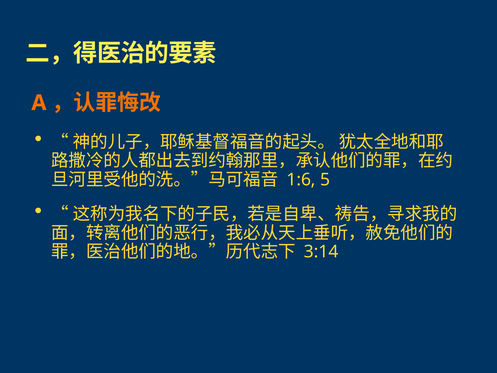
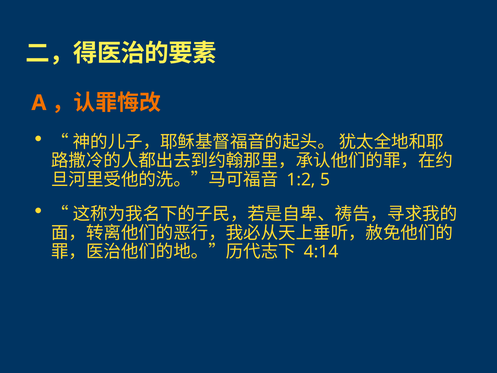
1:6: 1:6 -> 1:2 (301, 180)
3:14: 3:14 -> 4:14 (321, 252)
